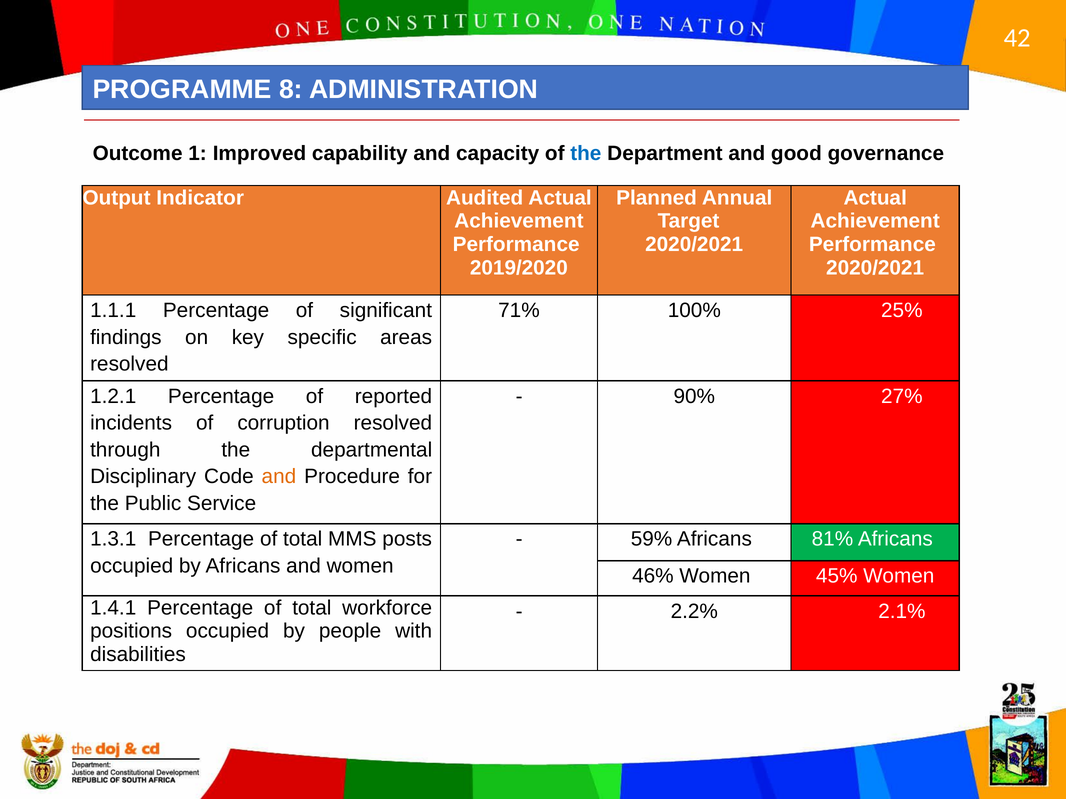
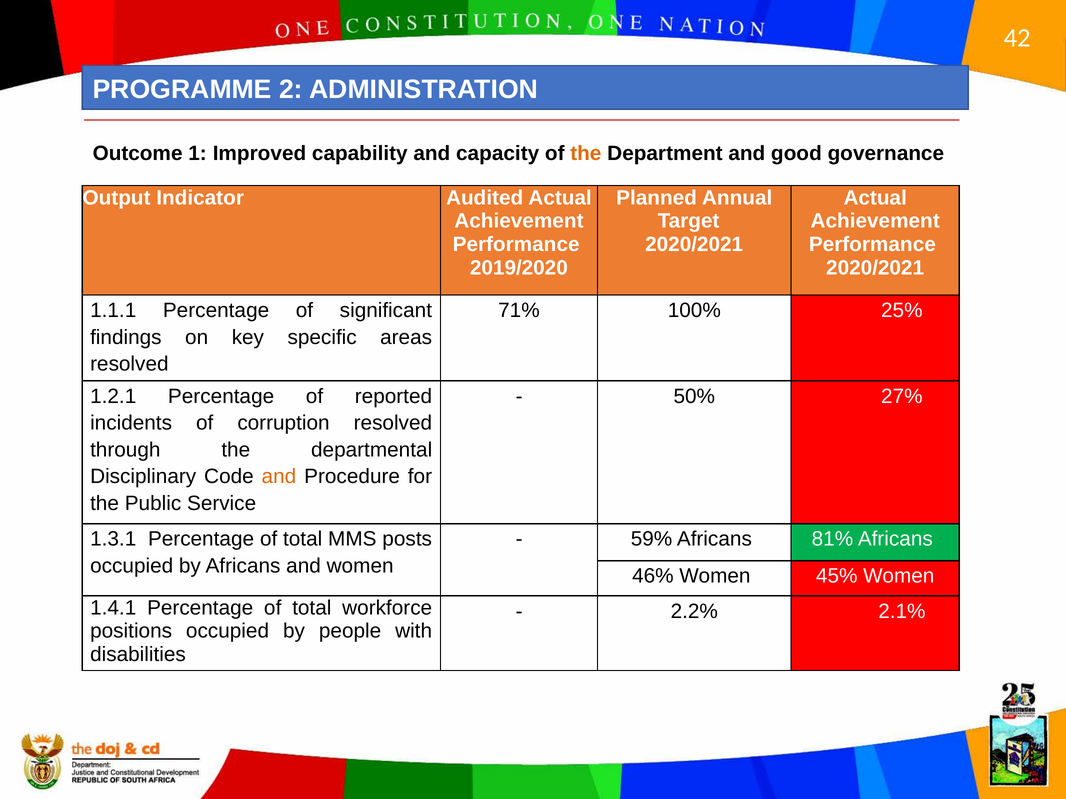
8: 8 -> 2 (291, 89)
the colour: blue -> orange (586, 153)
90%: 90% -> 50% (694, 397)
